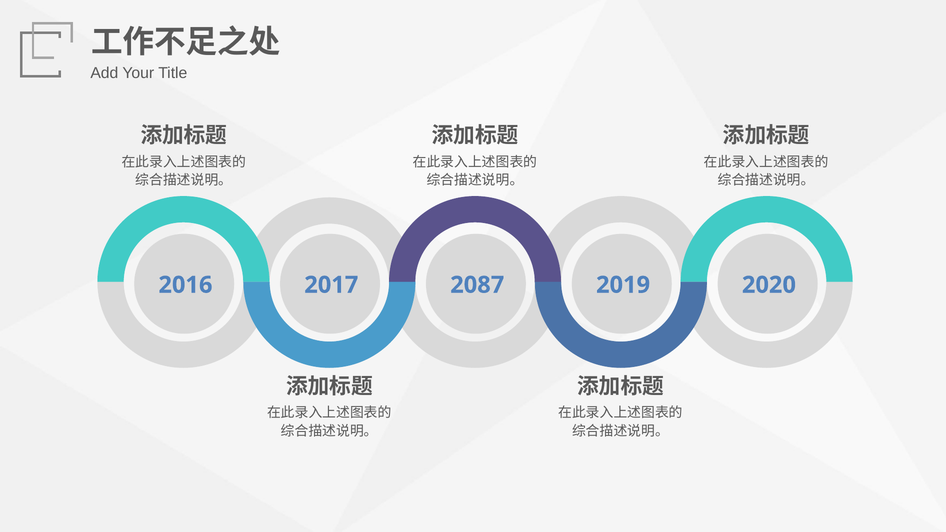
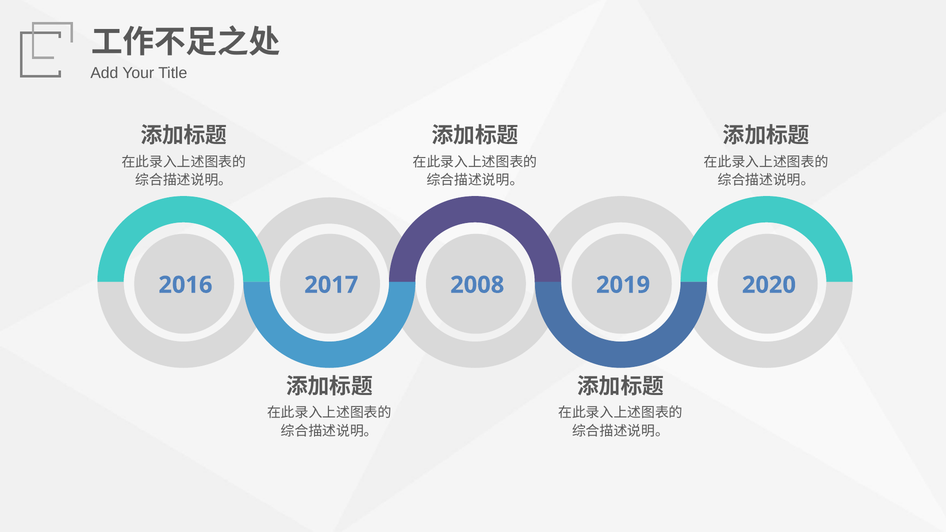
2087: 2087 -> 2008 (477, 285)
